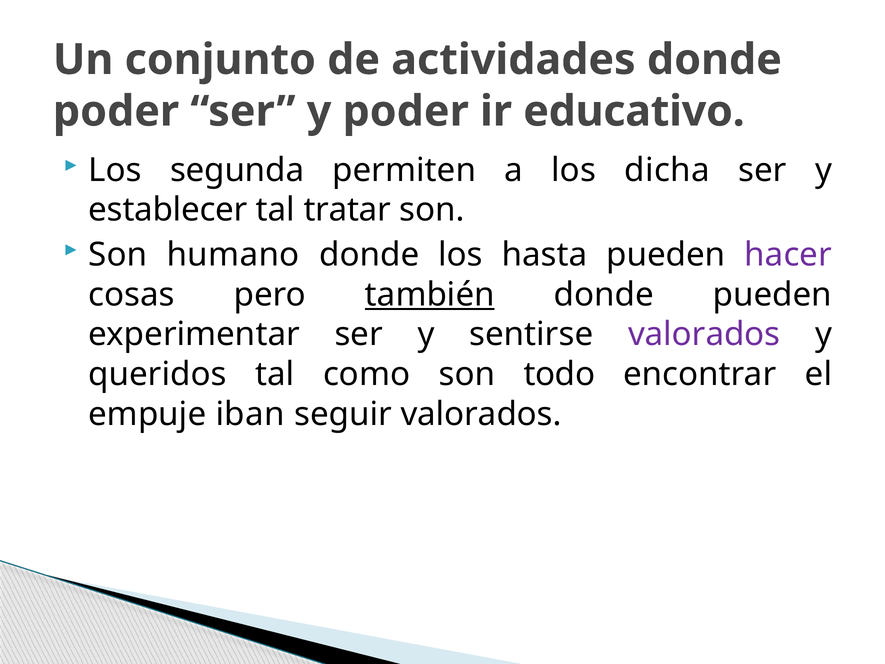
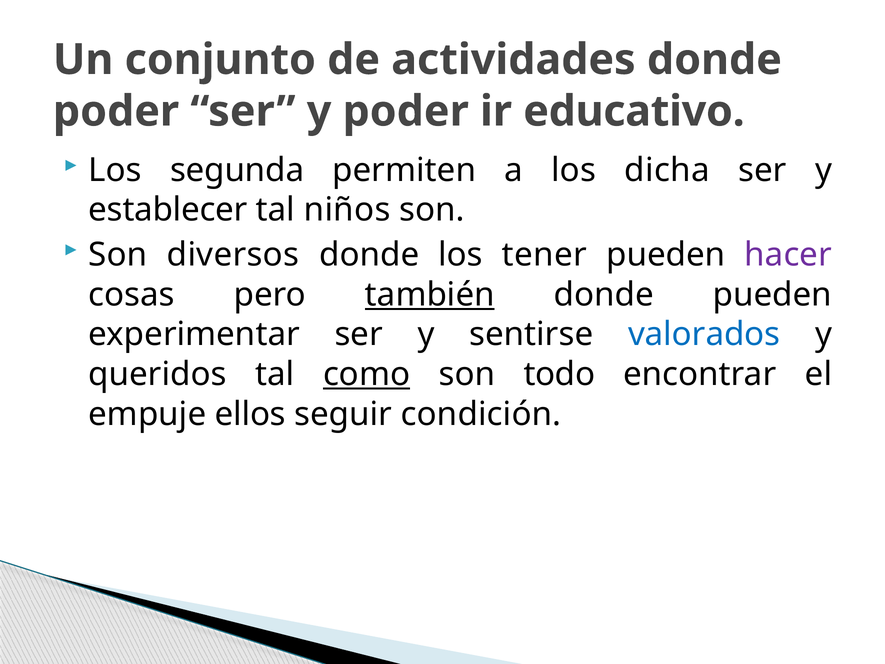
tratar: tratar -> niños (347, 210)
humano: humano -> diversos (233, 255)
hasta: hasta -> tener (544, 255)
valorados colour: purple -> blue (704, 334)
como underline: none -> present (367, 374)
iban: iban -> ellos (250, 414)
seguir valorados: valorados -> condición (481, 414)
